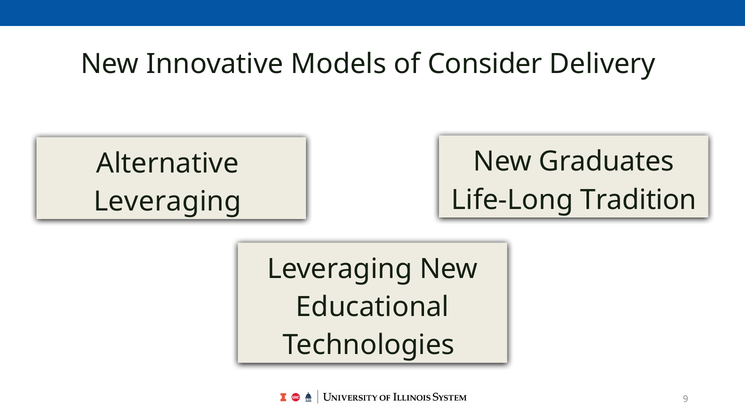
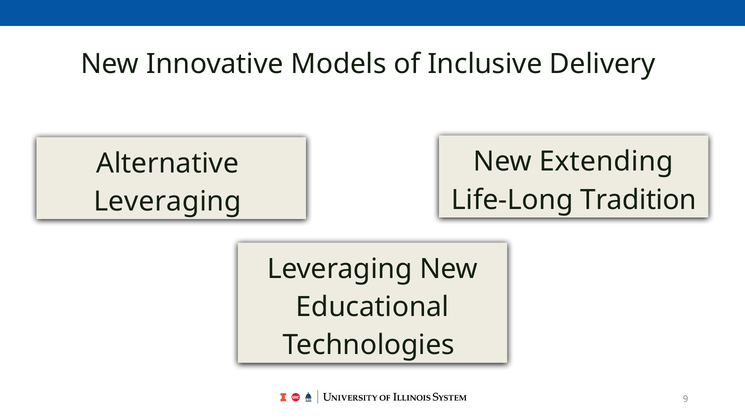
Consider: Consider -> Inclusive (485, 64)
Graduates: Graduates -> Extending (606, 162)
